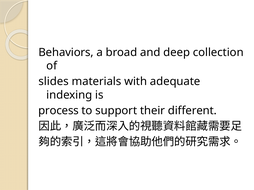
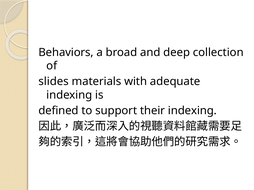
process: process -> defined (59, 111)
their different: different -> indexing (192, 111)
